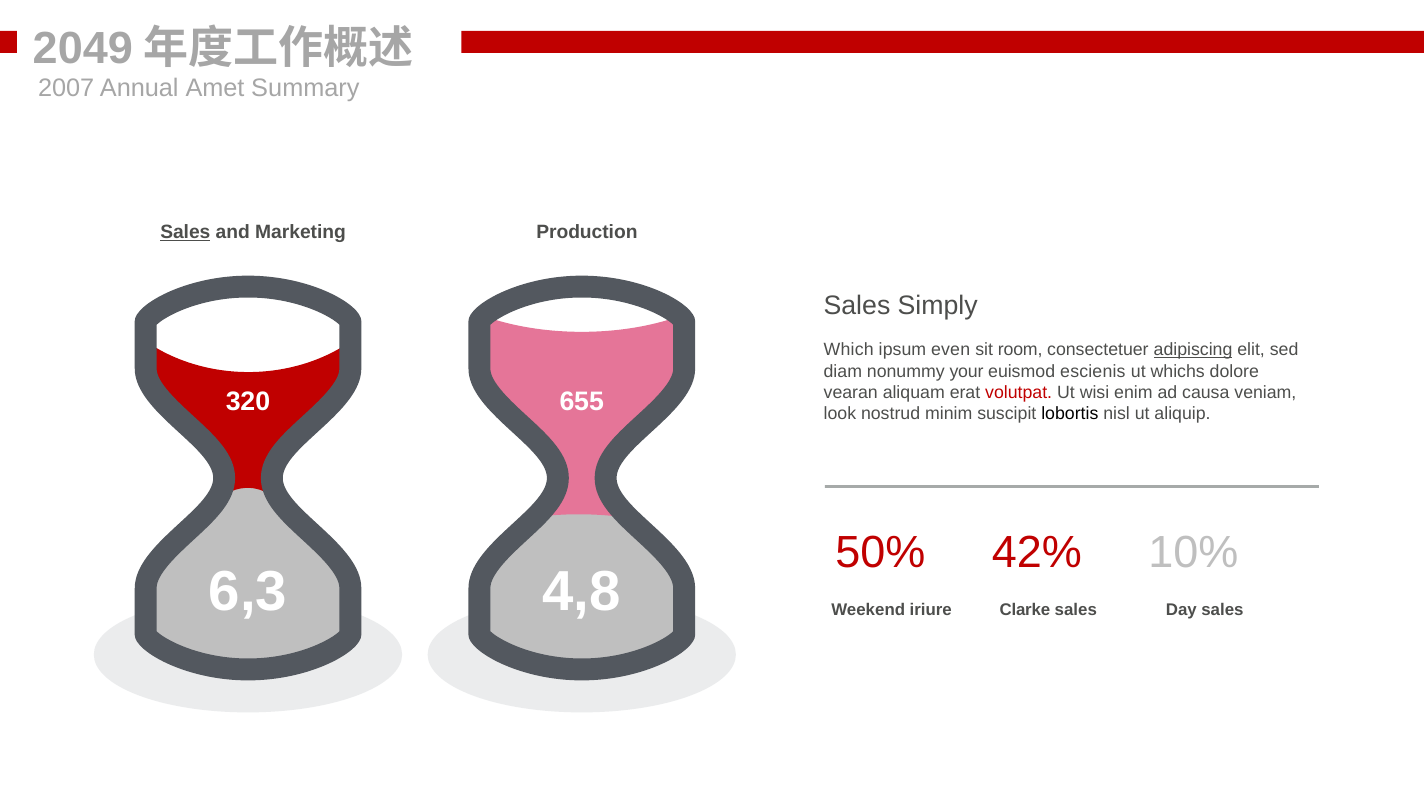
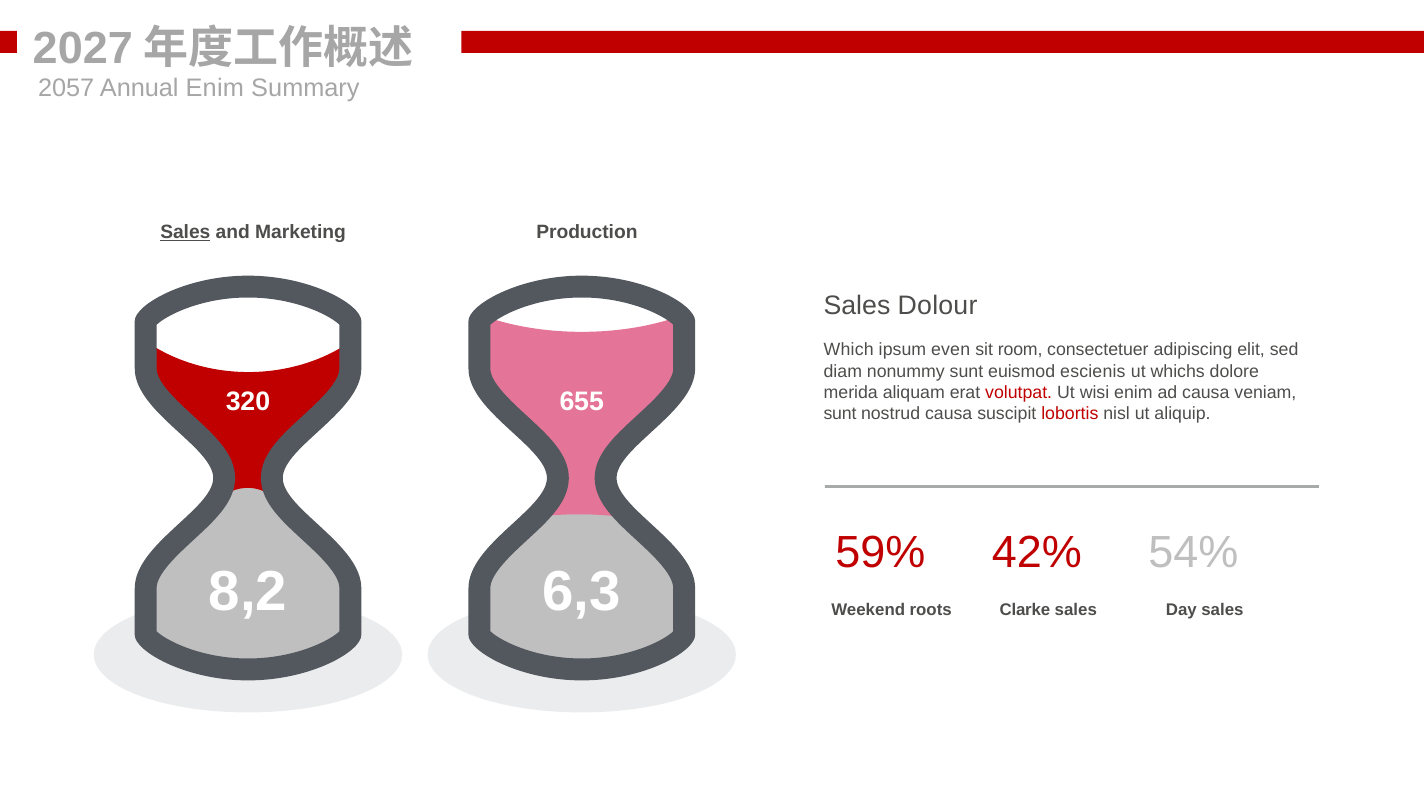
2049: 2049 -> 2027 (83, 48)
2007: 2007 -> 2057 (66, 88)
Annual Amet: Amet -> Enim (215, 88)
Simply: Simply -> Dolour (938, 306)
adipiscing underline: present -> none (1193, 350)
nonummy your: your -> sunt (966, 371)
vearan: vearan -> merida (851, 393)
look: look -> sunt (840, 414)
nostrud minim: minim -> causa (949, 414)
lobortis colour: black -> red (1070, 414)
50%: 50% -> 59% (880, 552)
10%: 10% -> 54% (1193, 552)
6,3: 6,3 -> 8,2 (248, 591)
4,8: 4,8 -> 6,3 (582, 591)
iriure: iriure -> roots (931, 610)
